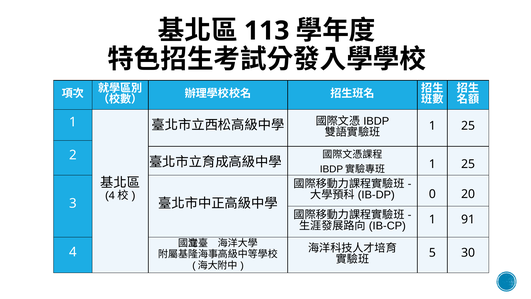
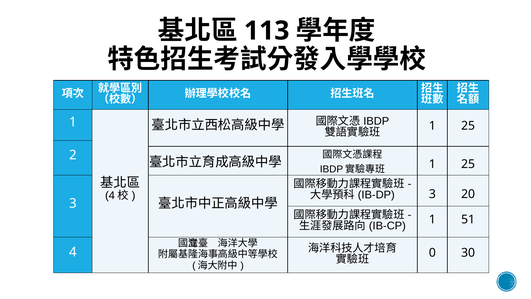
0: 0 -> 3 (432, 194)
91: 91 -> 51 (468, 219)
5: 5 -> 0 (432, 253)
